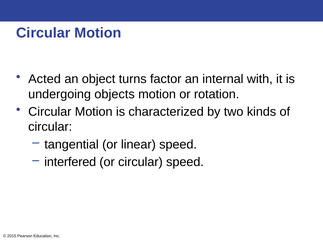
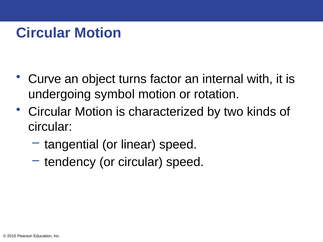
Acted: Acted -> Curve (45, 79)
objects: objects -> symbol (115, 94)
interfered: interfered -> tendency (70, 162)
